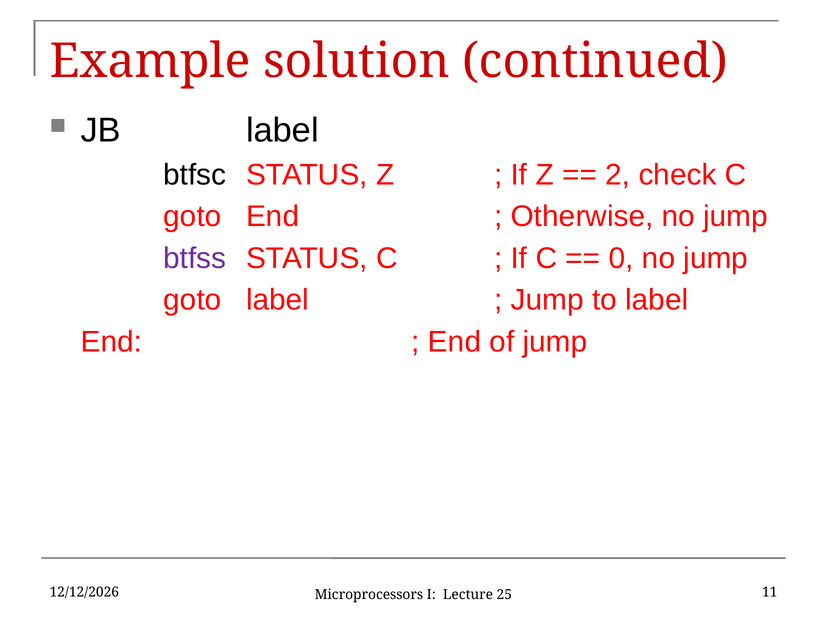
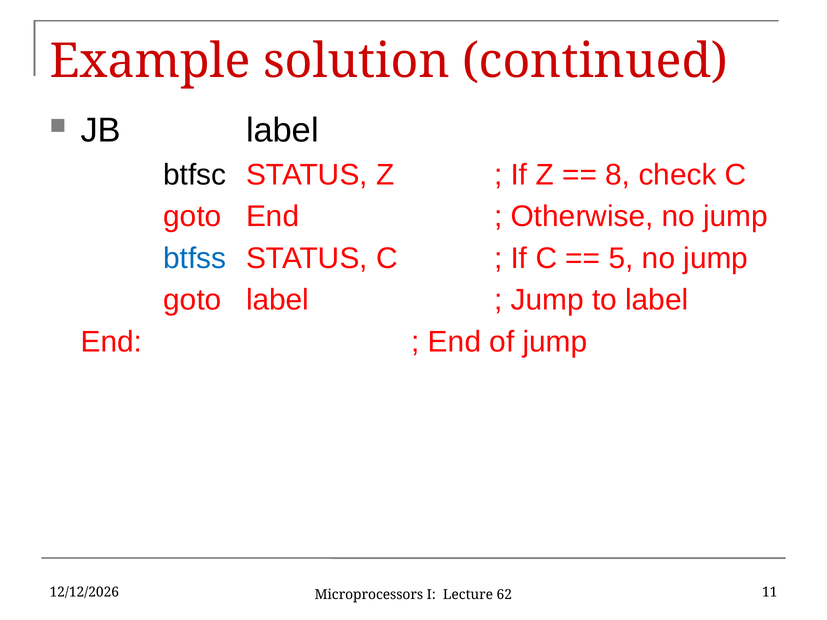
2: 2 -> 8 (618, 175)
btfss colour: purple -> blue (195, 258)
0: 0 -> 5 (621, 258)
25: 25 -> 62 (504, 595)
